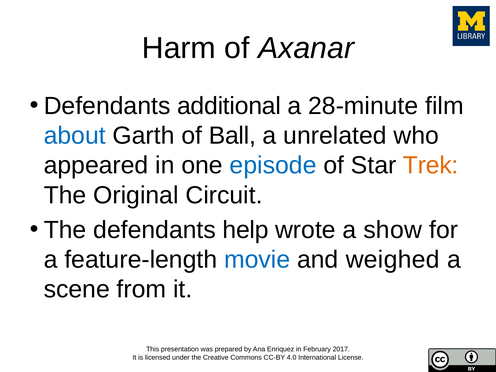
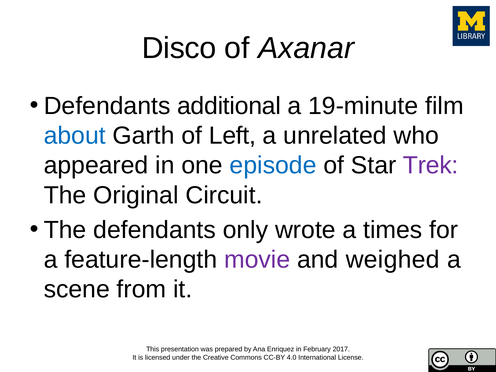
Harm: Harm -> Disco (179, 48)
28-minute: 28-minute -> 19-minute (363, 106)
Ball: Ball -> Left (232, 136)
Trek colour: orange -> purple (431, 165)
help: help -> only (245, 230)
show: show -> times (393, 230)
movie colour: blue -> purple (257, 260)
